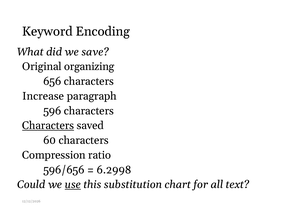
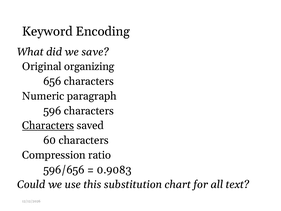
Increase: Increase -> Numeric (43, 96)
6.2998: 6.2998 -> 0.9083 (114, 170)
use underline: present -> none (73, 184)
